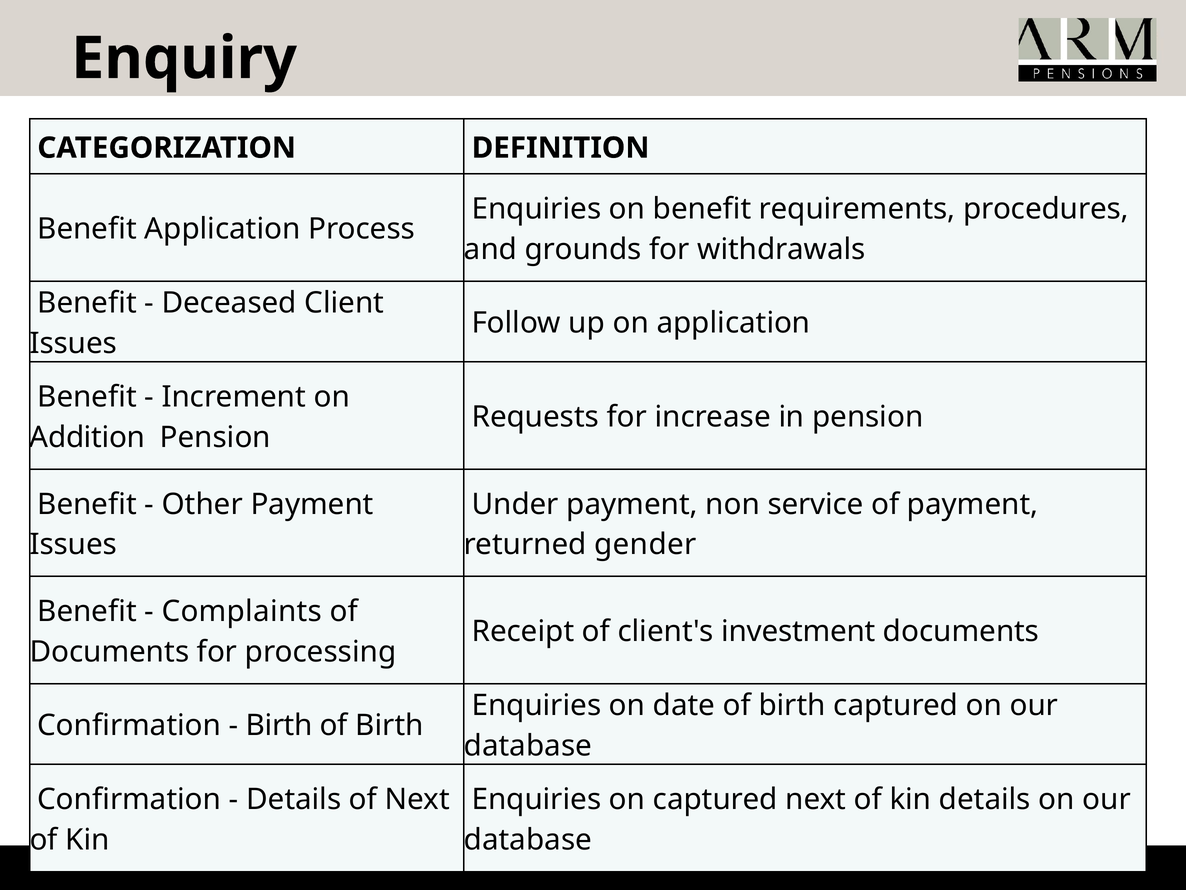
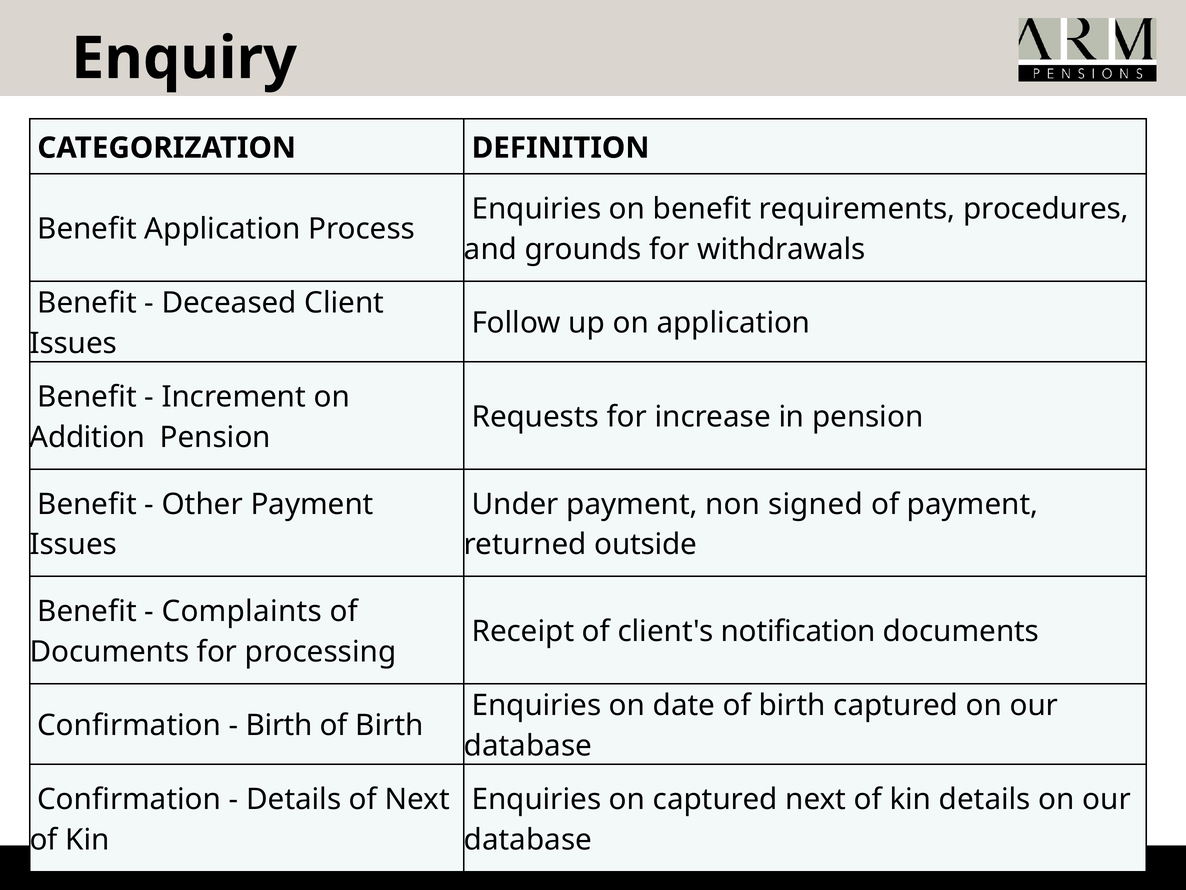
service: service -> signed (815, 504)
gender: gender -> outside (646, 544)
investment: investment -> notification (798, 631)
